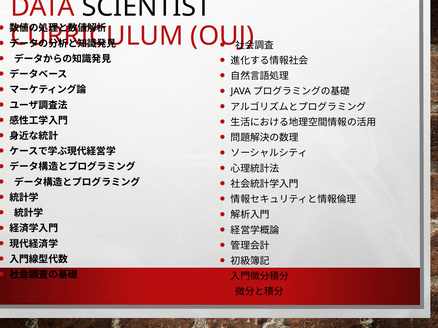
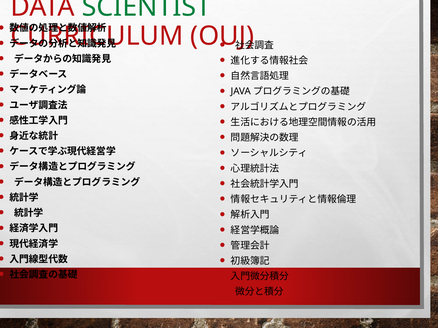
SCIENTIST colour: black -> green (146, 7)
